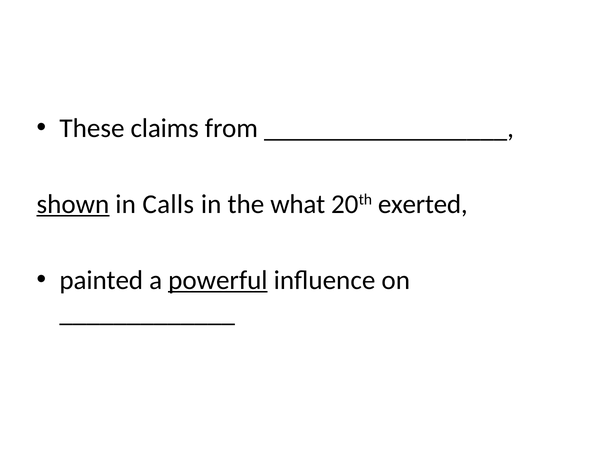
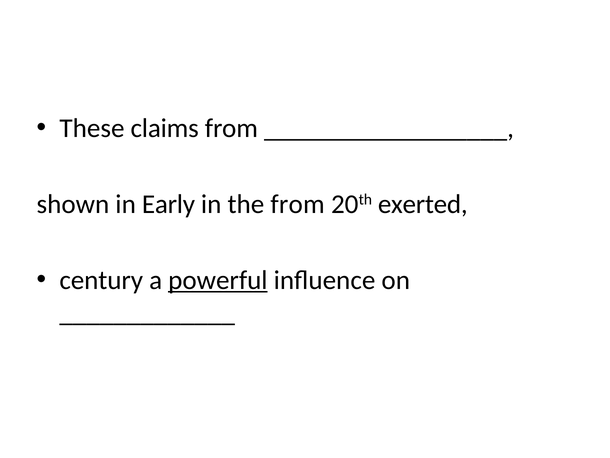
shown underline: present -> none (73, 204)
Calls: Calls -> Early (169, 204)
the what: what -> from (298, 204)
painted: painted -> century (101, 280)
